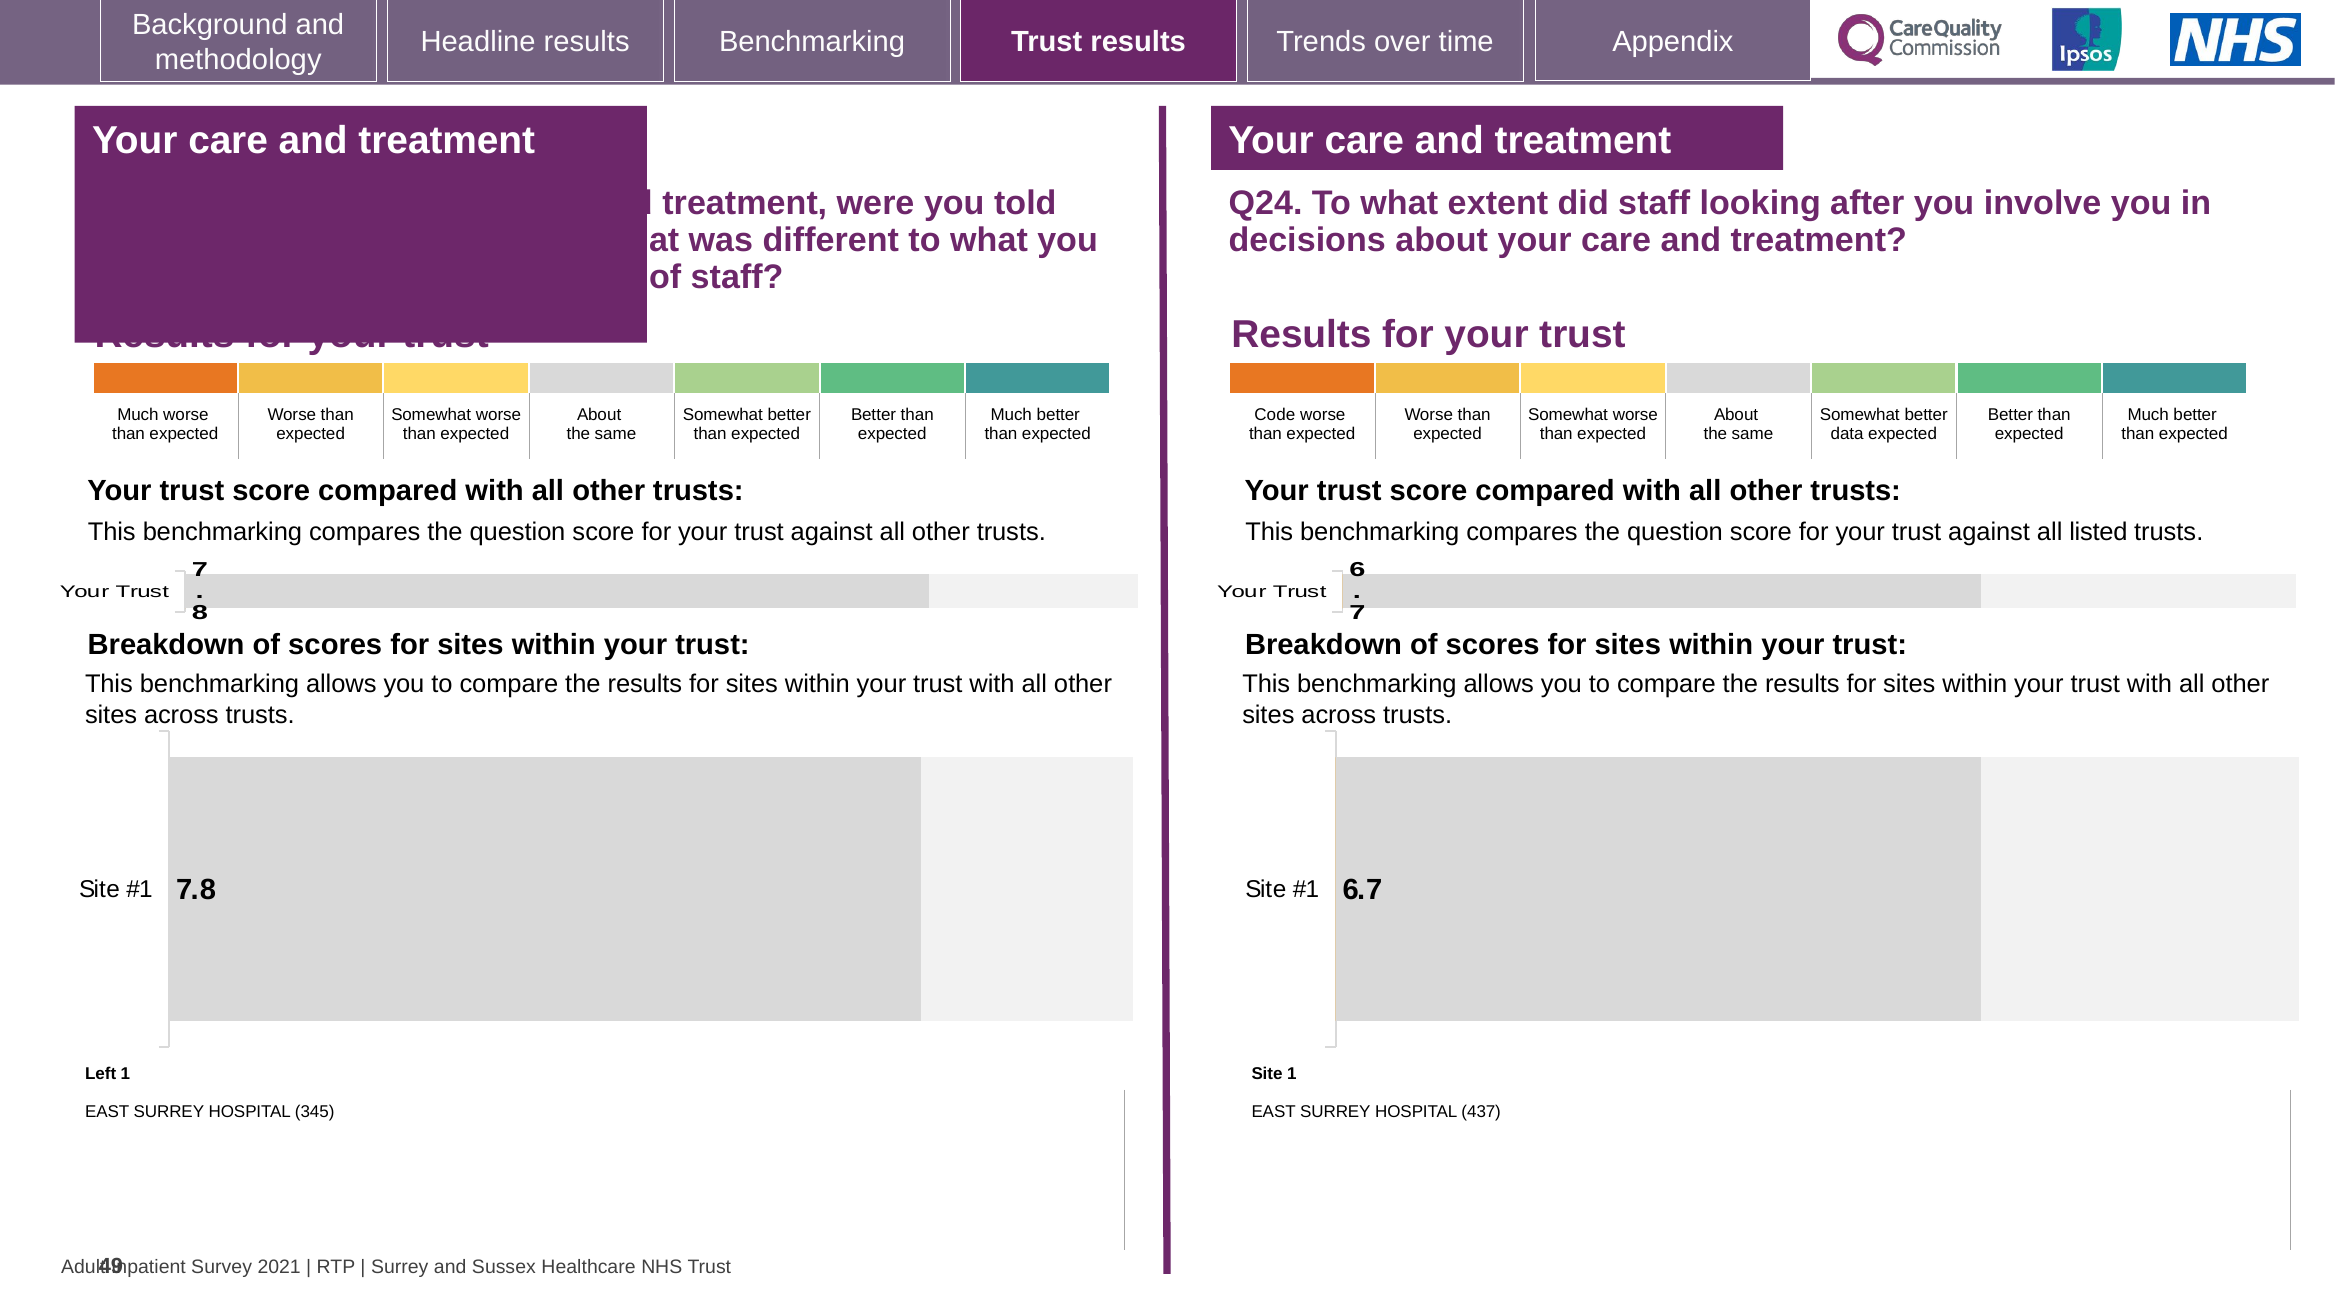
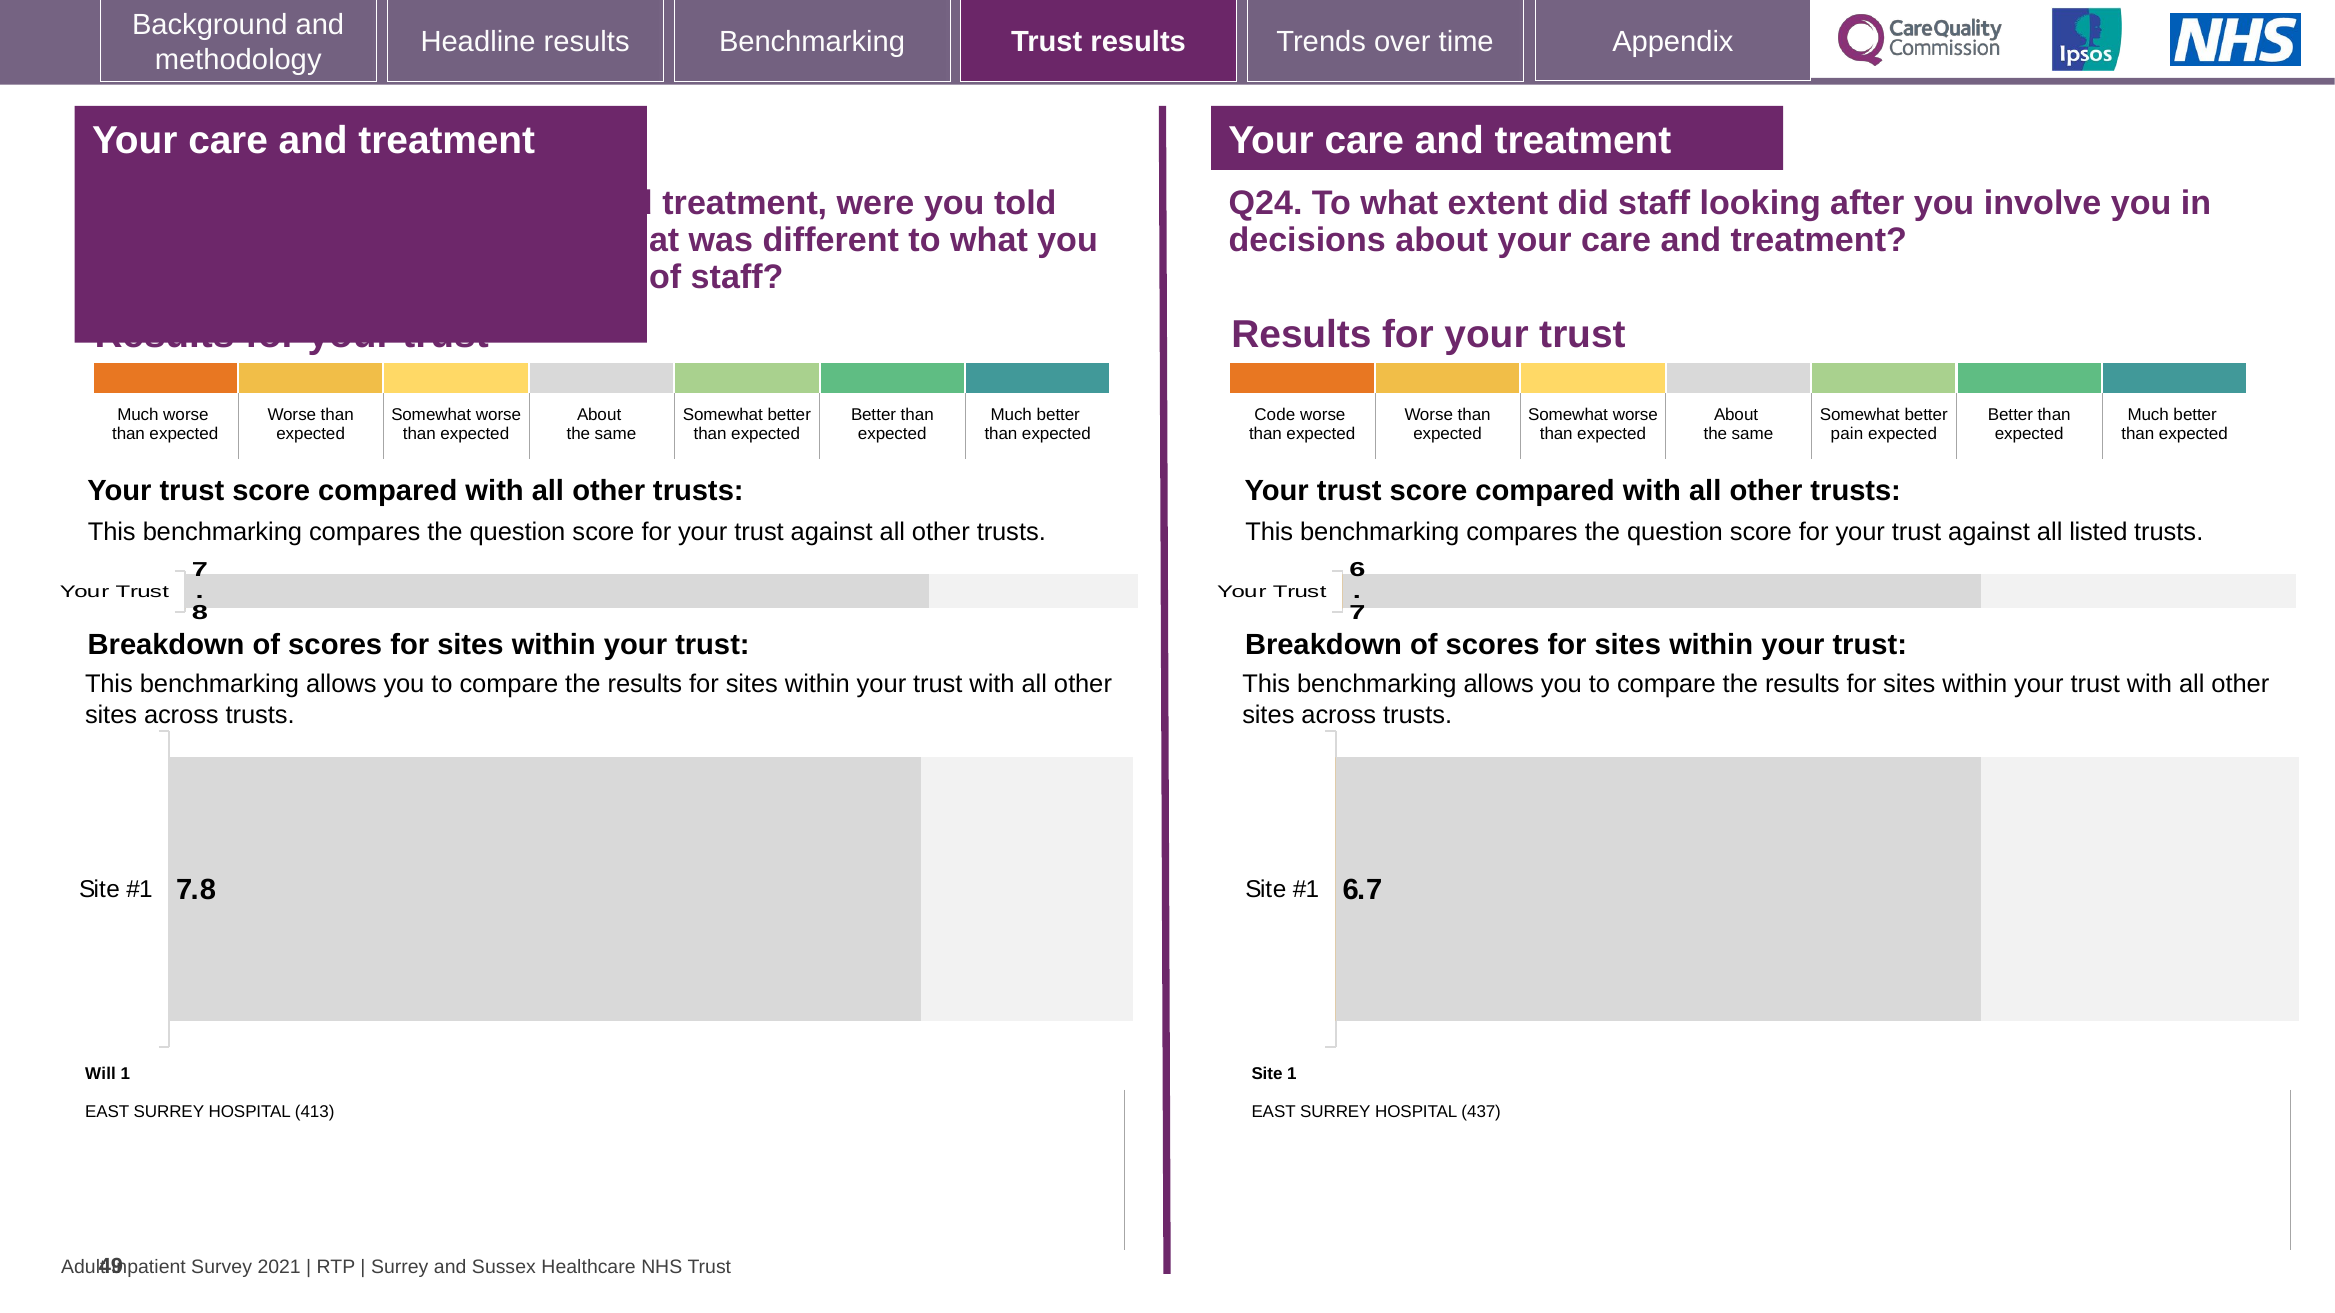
data: data -> pain (1847, 434)
Left: Left -> Will (101, 1074)
345: 345 -> 413 (315, 1112)
